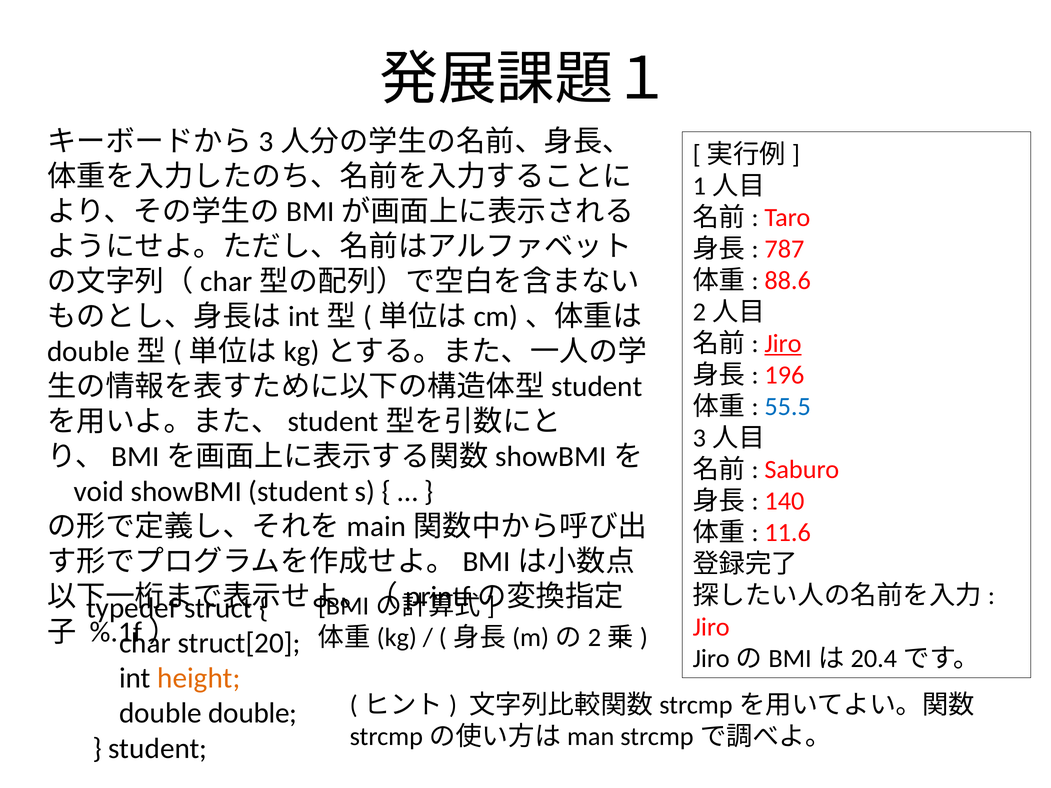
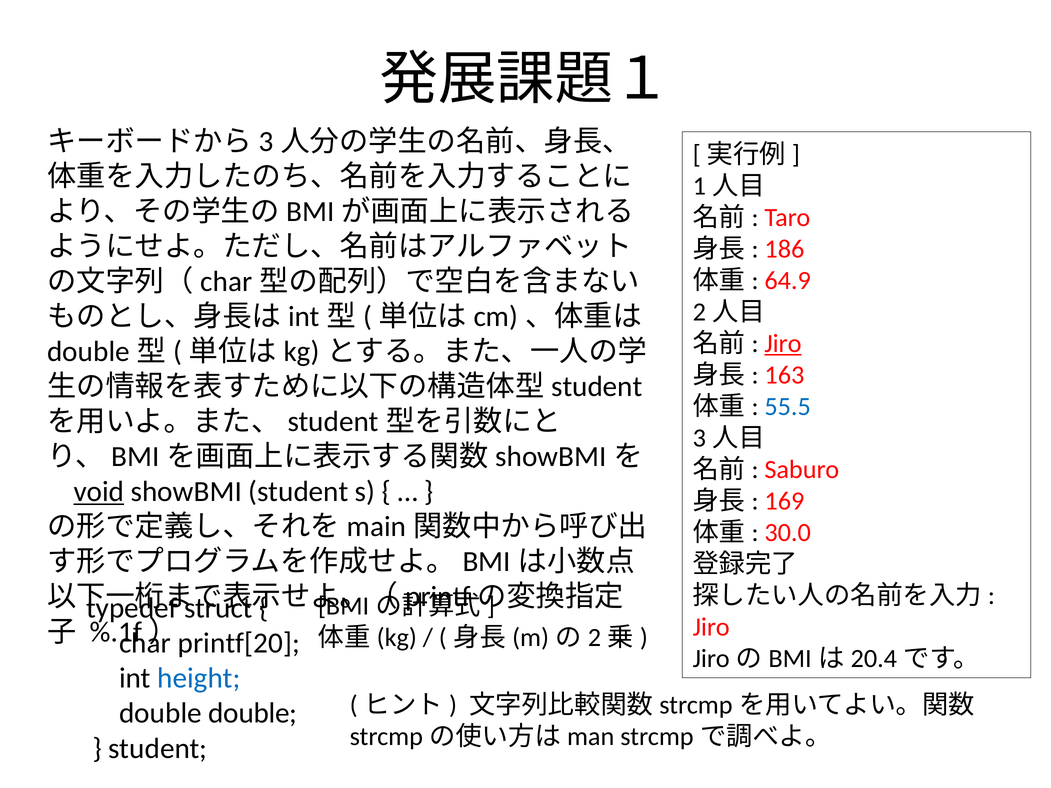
787: 787 -> 186 (784, 249)
88.6: 88.6 -> 64.9 (788, 281)
196: 196 -> 163 (784, 375)
void underline: none -> present (99, 492)
140: 140 -> 169 (784, 501)
11.6: 11.6 -> 30.0 (788, 533)
struct[20: struct[20 -> printf[20 (239, 643)
height colour: orange -> blue (199, 679)
